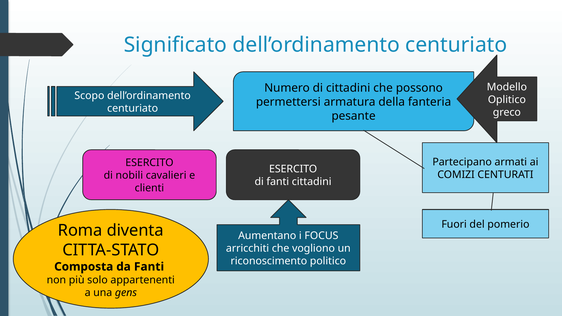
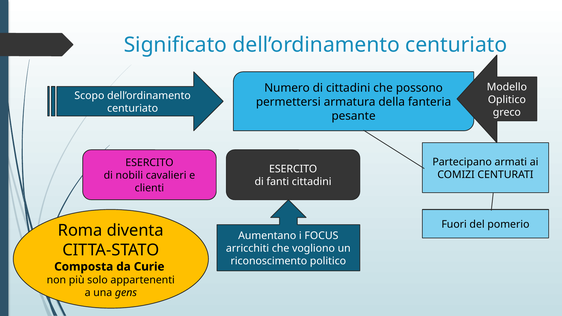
da Fanti: Fanti -> Curie (149, 267)
